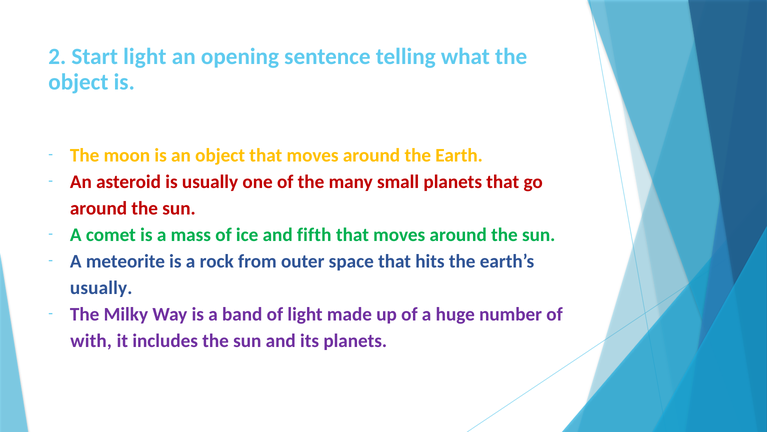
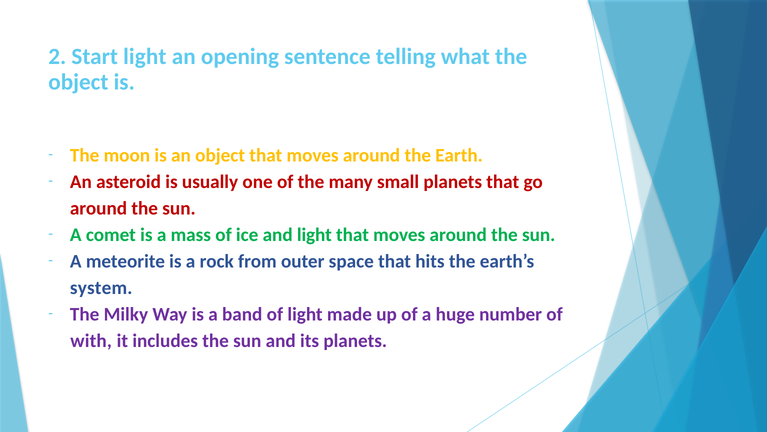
and fifth: fifth -> light (314, 234)
usually: usually -> system (101, 287)
